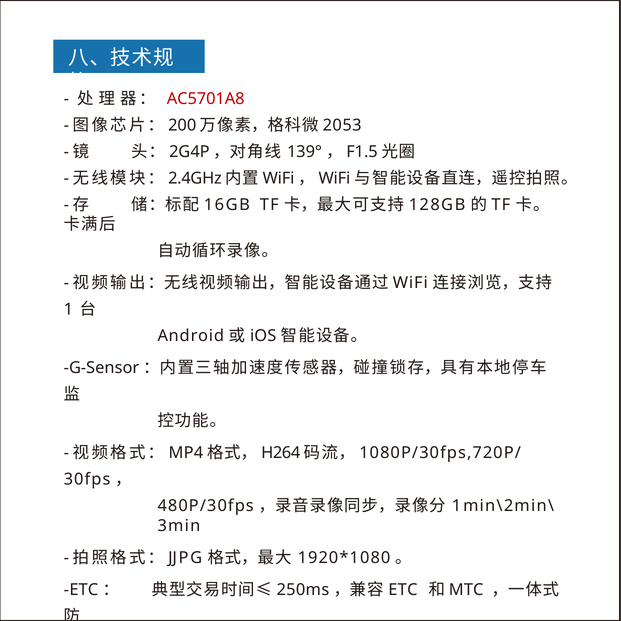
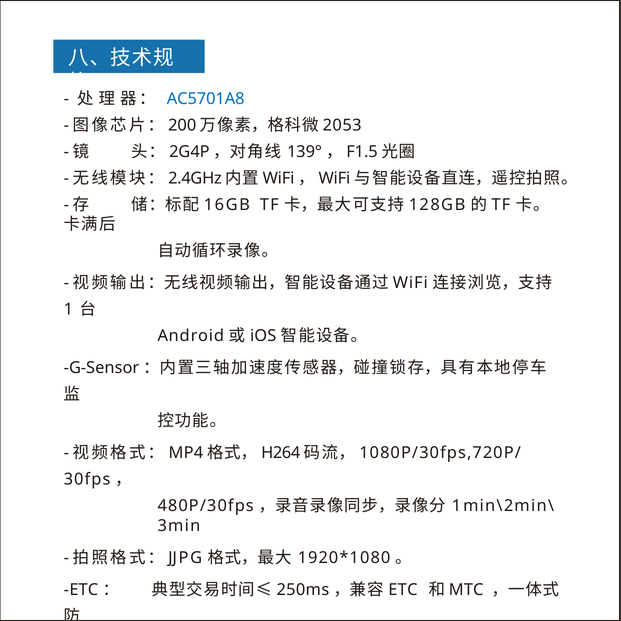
AC5701A8 colour: red -> blue (206, 99)
